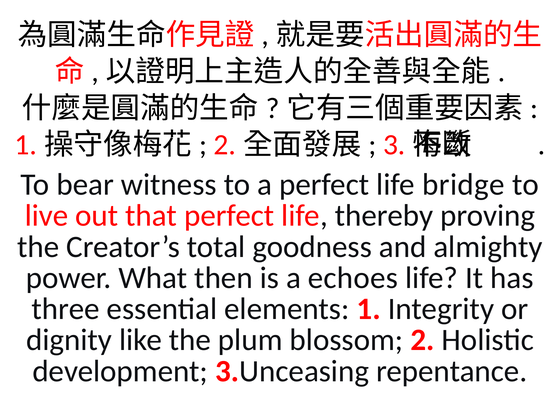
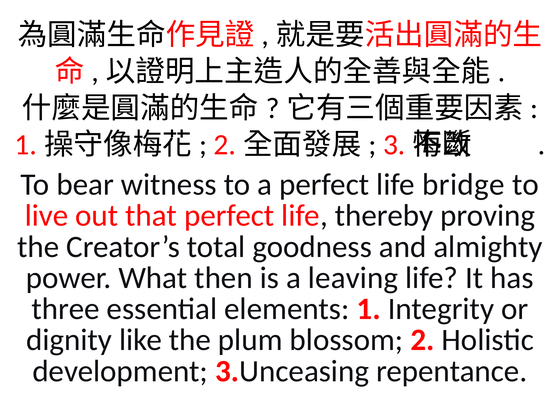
echoes: echoes -> leaving (353, 278)
